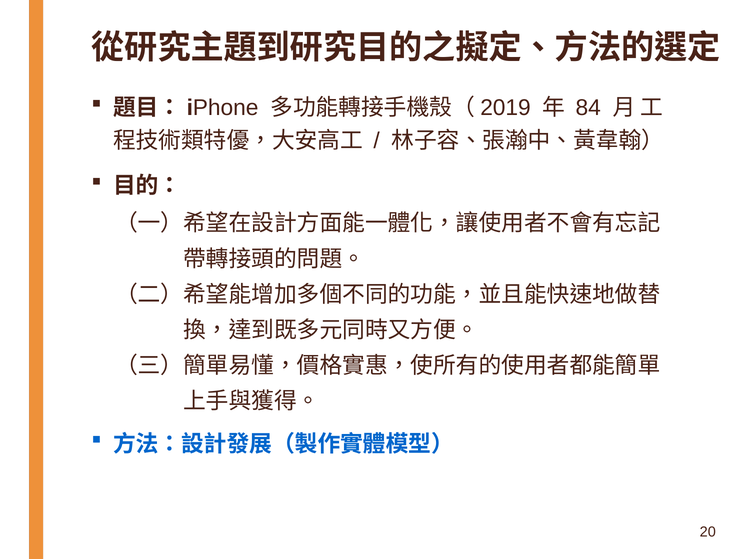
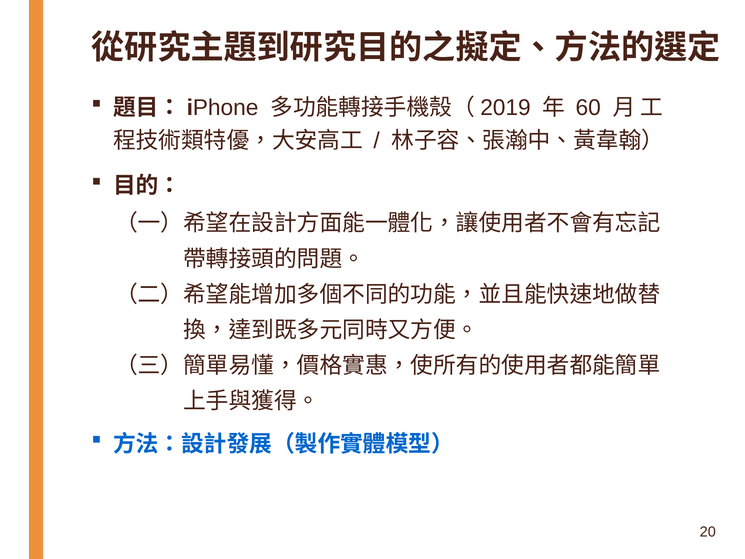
84: 84 -> 60 (588, 108)
